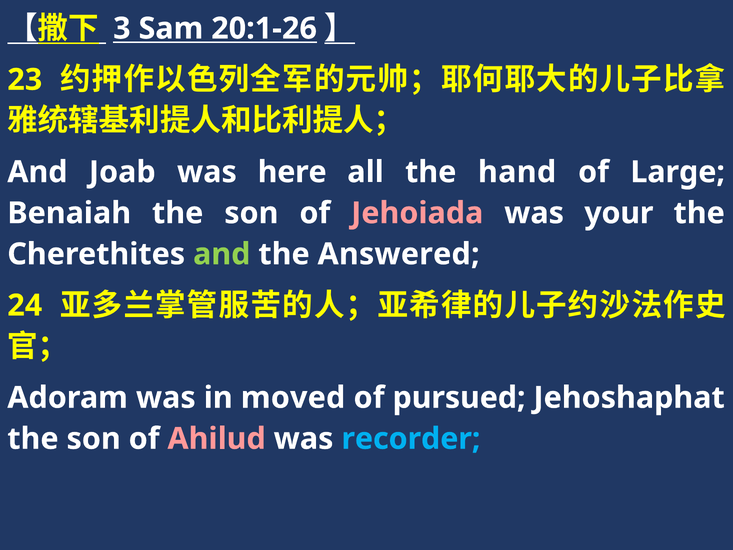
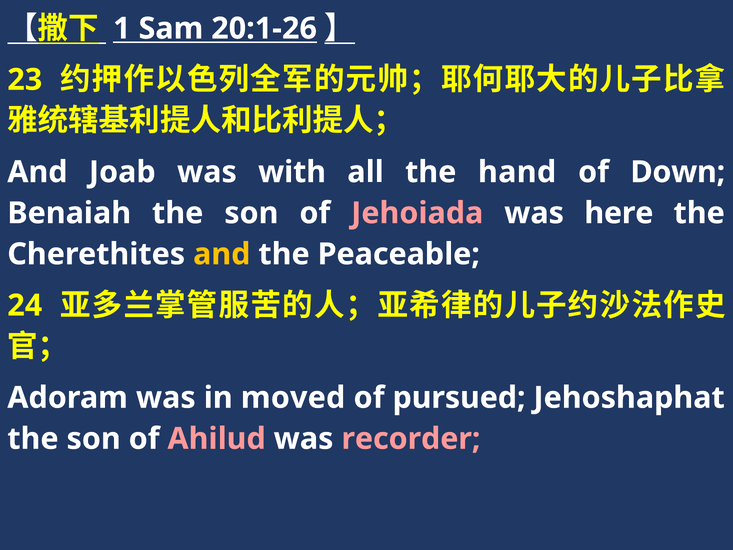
3: 3 -> 1 (122, 29)
here: here -> with (292, 172)
Large: Large -> Down (678, 172)
your: your -> here (619, 213)
and colour: light green -> yellow (222, 254)
Answered: Answered -> Peaceable (399, 254)
recorder colour: light blue -> pink (411, 439)
